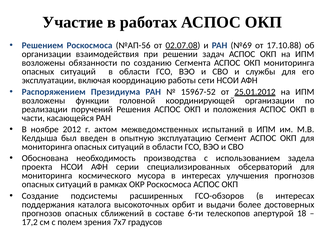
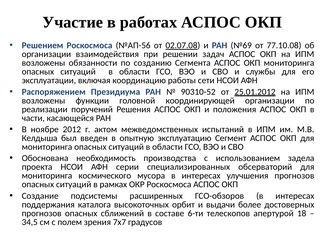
17.10.88: 17.10.88 -> 77.10.08 (284, 46)
15967-52: 15967-52 -> 90310-52 (198, 92)
17,2: 17,2 -> 34,5 (30, 222)
